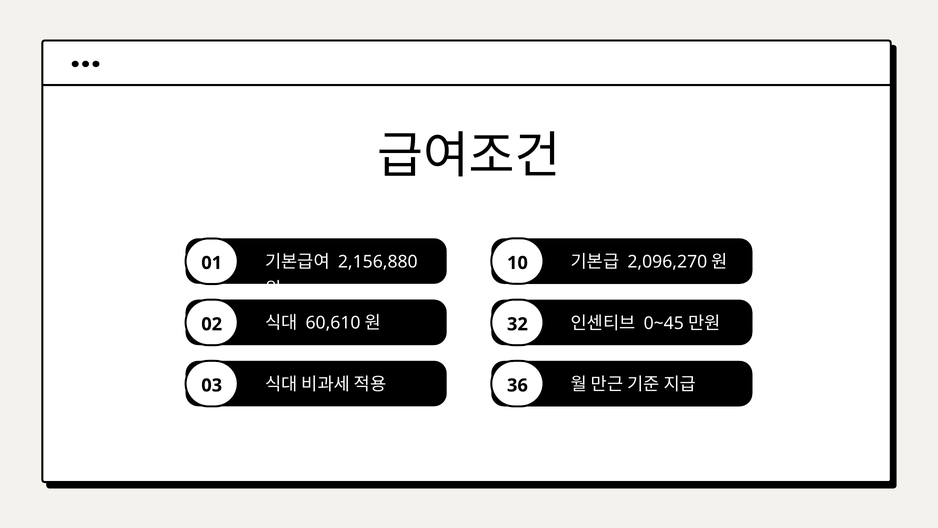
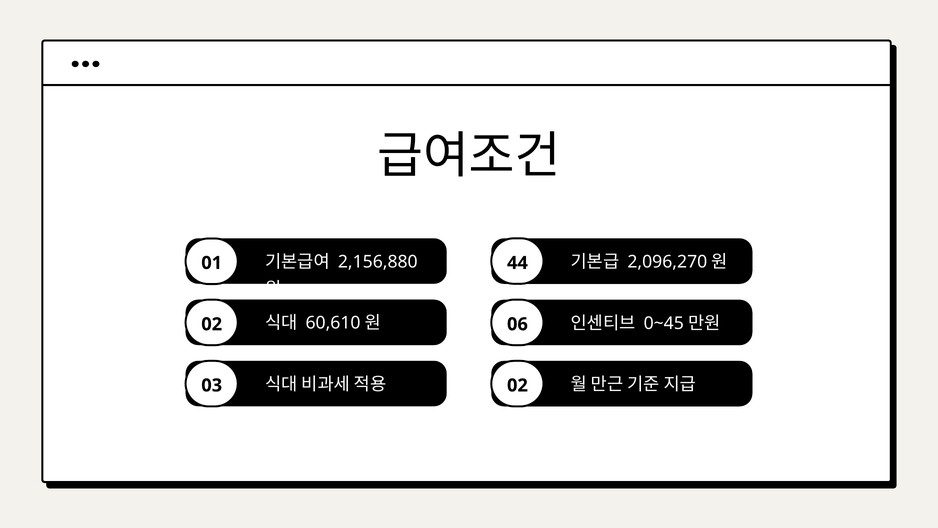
10: 10 -> 44 (517, 263)
32: 32 -> 06 (517, 324)
03 36: 36 -> 02 (517, 385)
